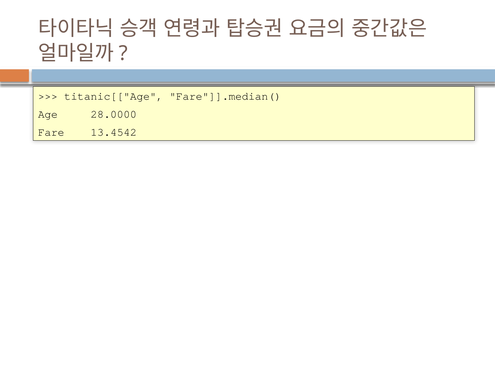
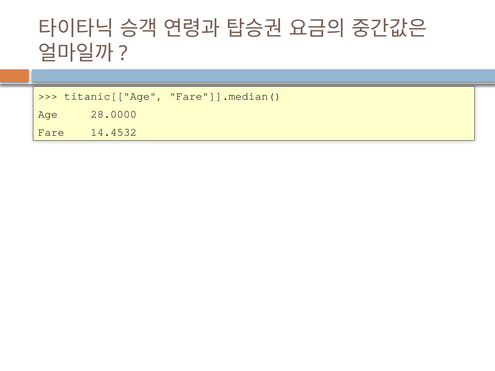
13.4542: 13.4542 -> 14.4532 (114, 132)
